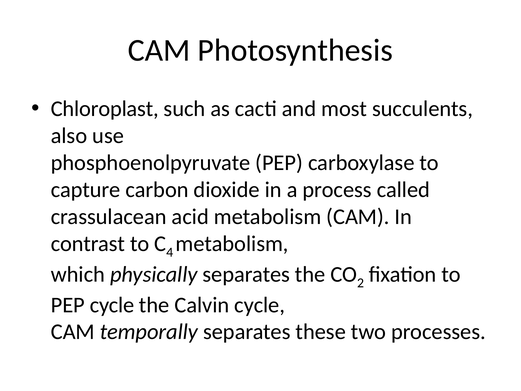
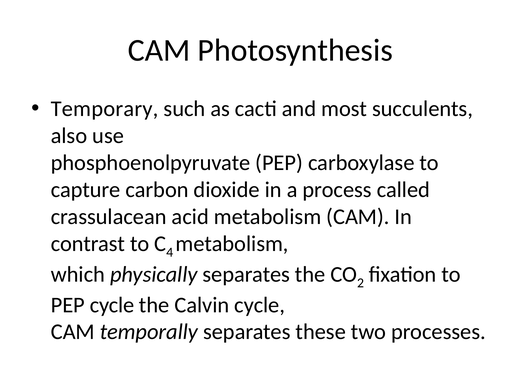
Chloroplast: Chloroplast -> Temporary (105, 109)
